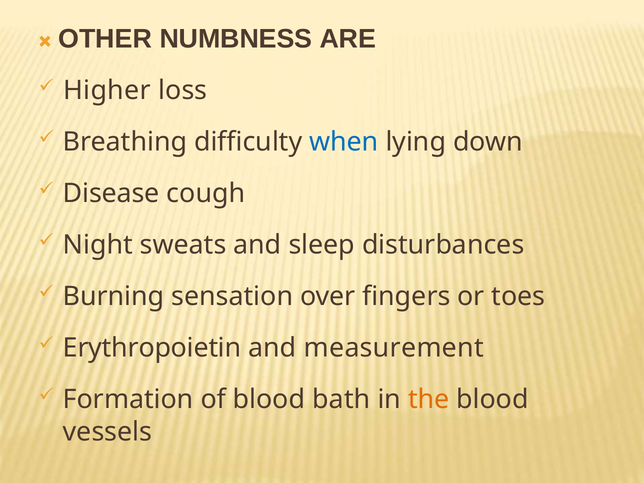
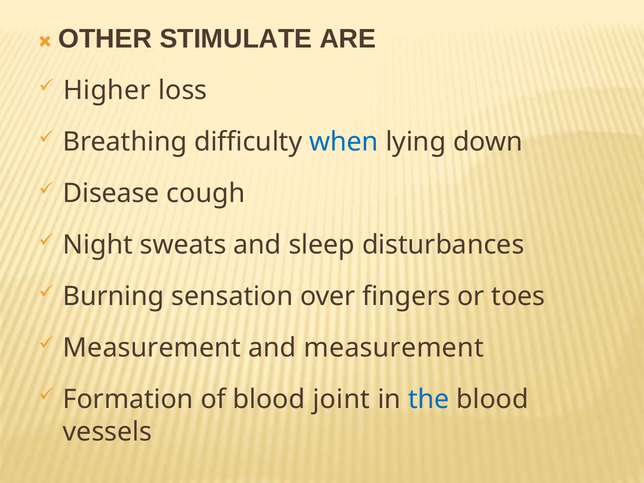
NUMBNESS: NUMBNESS -> STIMULATE (236, 39)
Erythropoietin: Erythropoietin -> Measurement (152, 348)
bath: bath -> joint (341, 400)
the colour: orange -> blue (429, 400)
